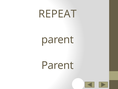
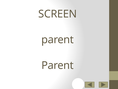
REPEAT: REPEAT -> SCREEN (58, 14)
